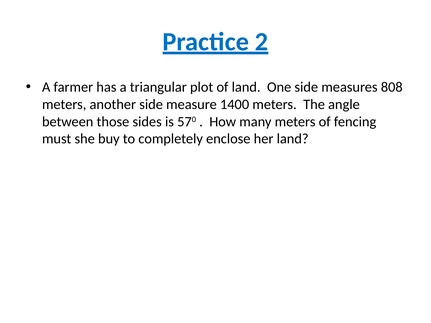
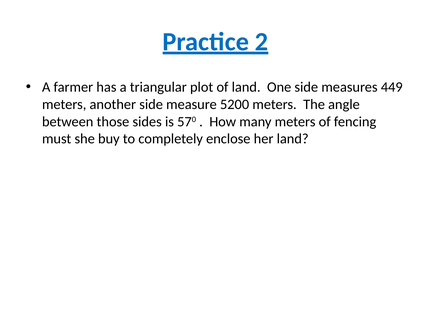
808: 808 -> 449 (392, 87)
1400: 1400 -> 5200 (235, 104)
